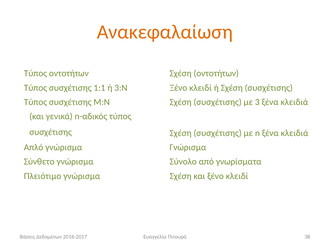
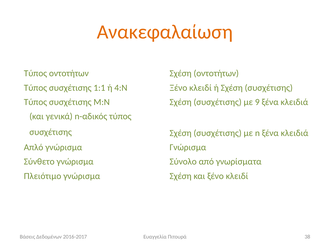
3:Ν: 3:Ν -> 4:Ν (121, 88)
3: 3 -> 9 (257, 102)
